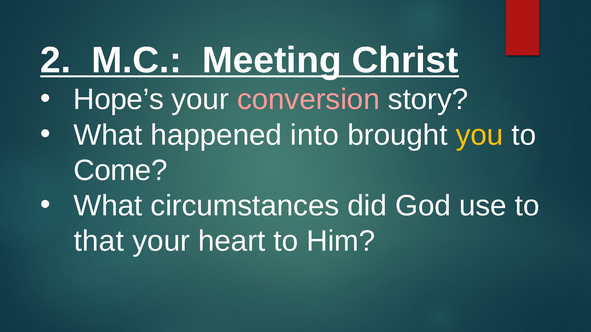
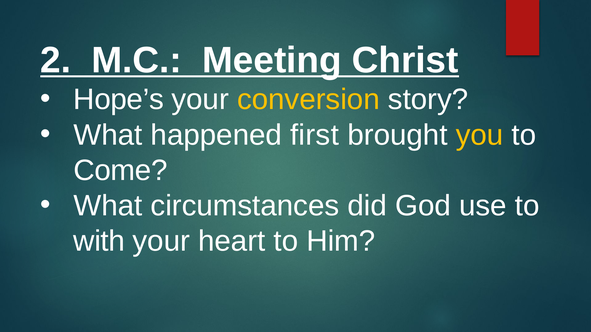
conversion colour: pink -> yellow (308, 100)
into: into -> first (315, 135)
that: that -> with (99, 242)
